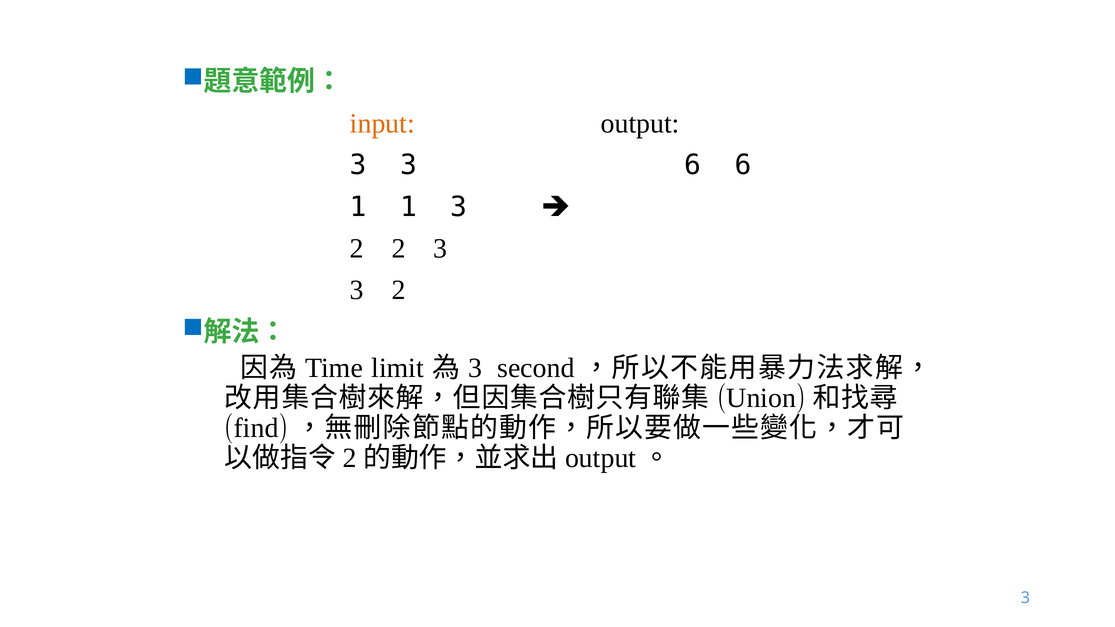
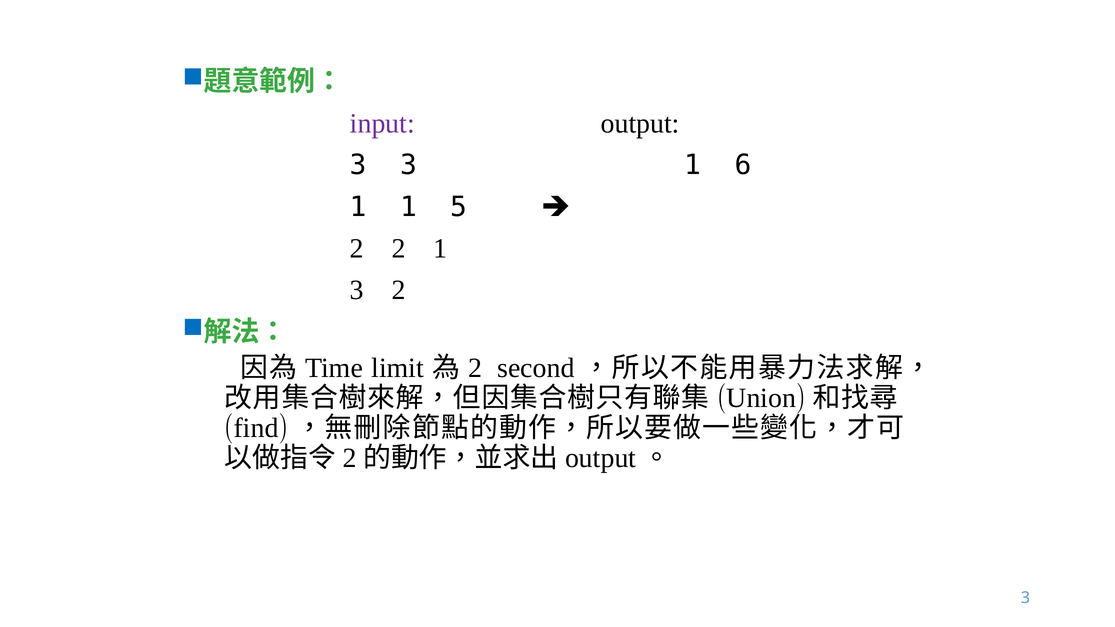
input colour: orange -> purple (382, 124)
3 6: 6 -> 1 (693, 165)
1 3: 3 -> 5 (459, 207)
2 3: 3 -> 1 (440, 249)
3: 3 -> 2 (475, 368)
